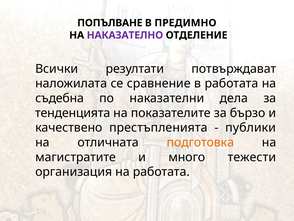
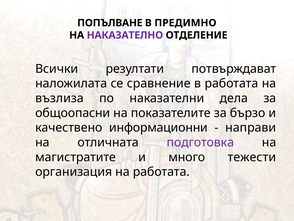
съдебна: съдебна -> възлиза (60, 98)
тенденцията: тенденцията -> общоопасни (73, 113)
престъпленията: престъпленията -> информационни (158, 127)
публики: публики -> направи (251, 127)
подготовка colour: orange -> purple (200, 142)
